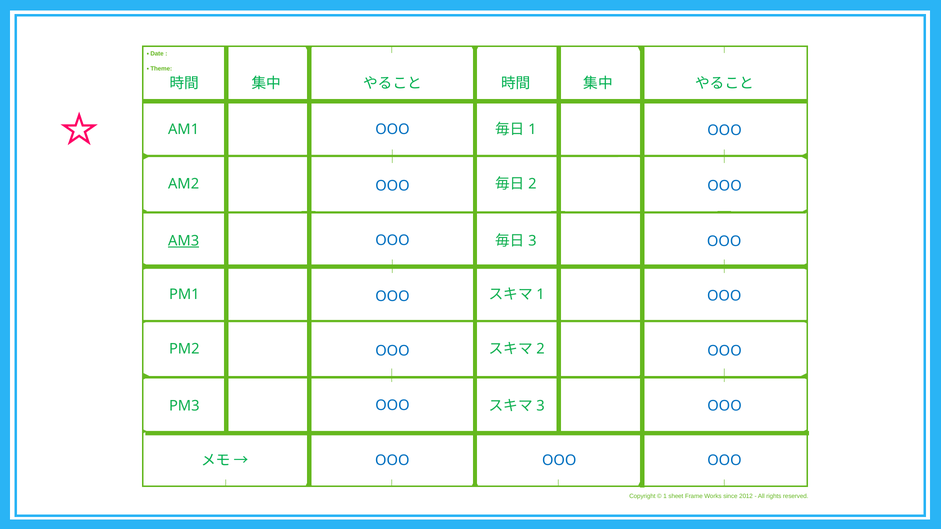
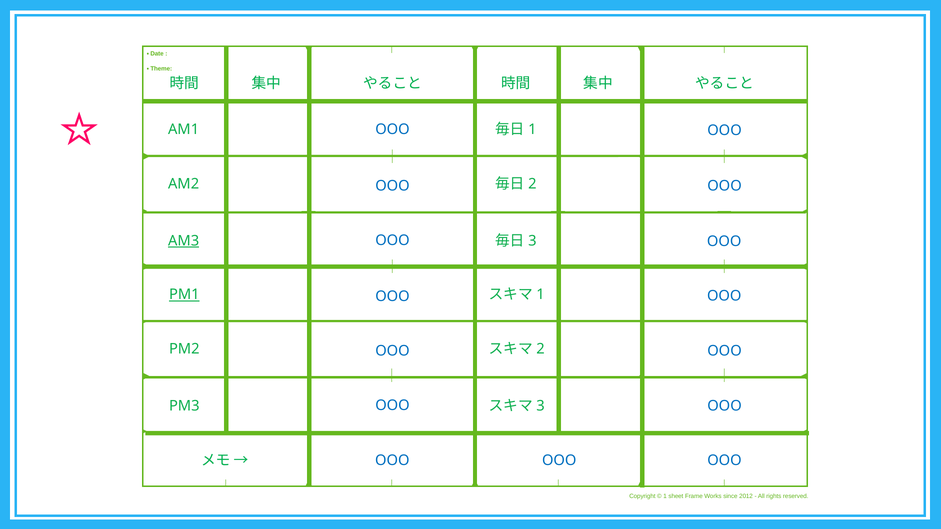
PM1 underline: none -> present (184, 295)
